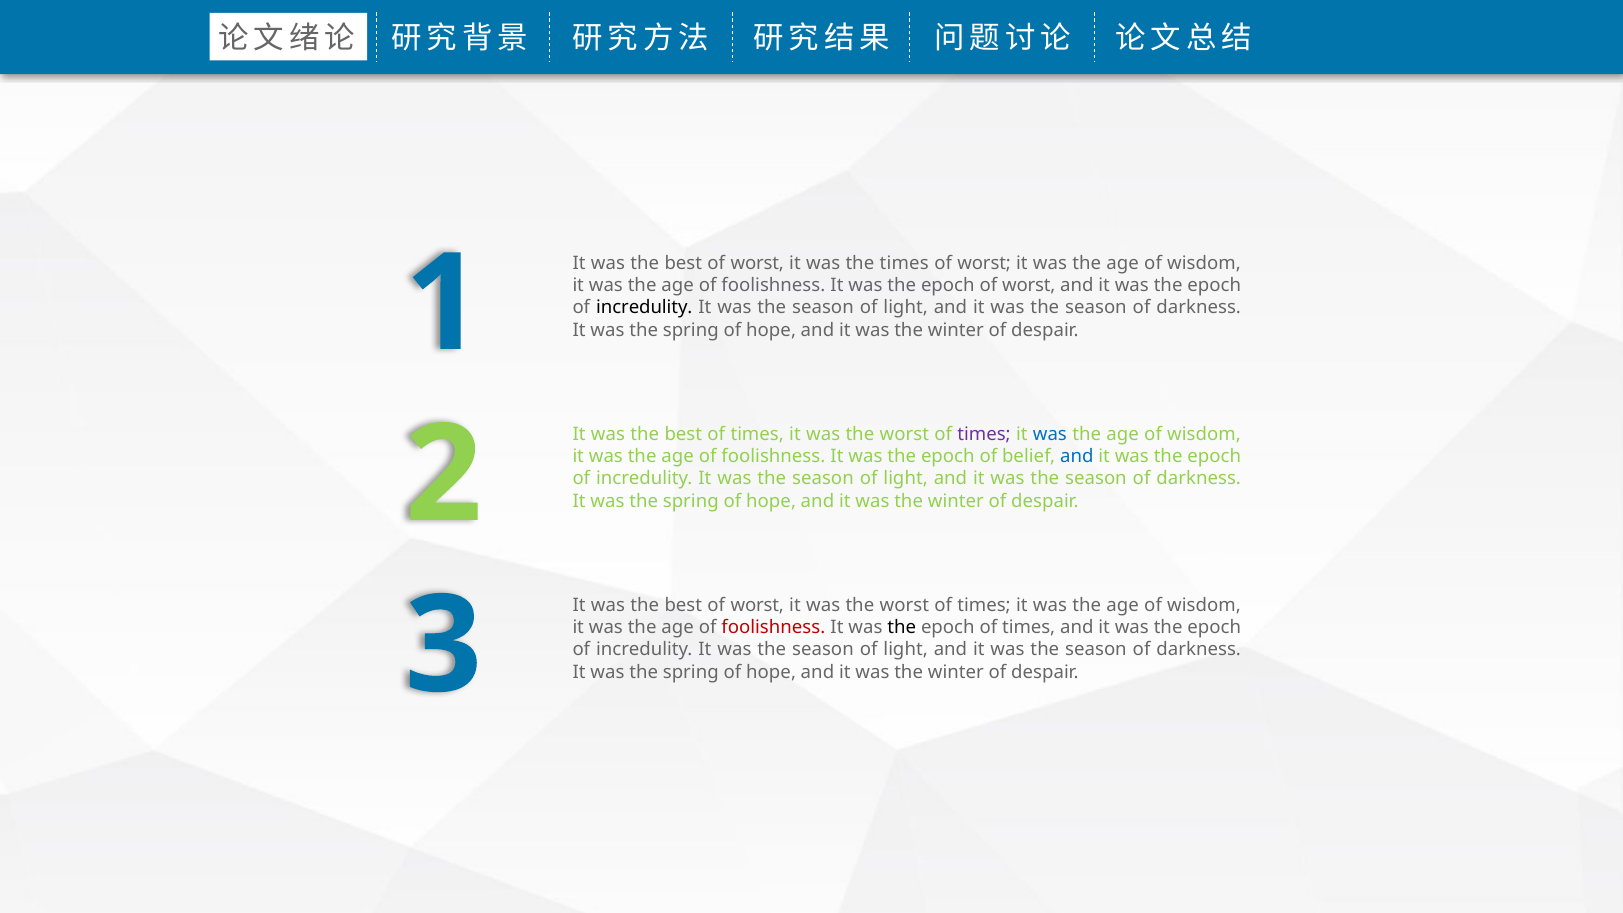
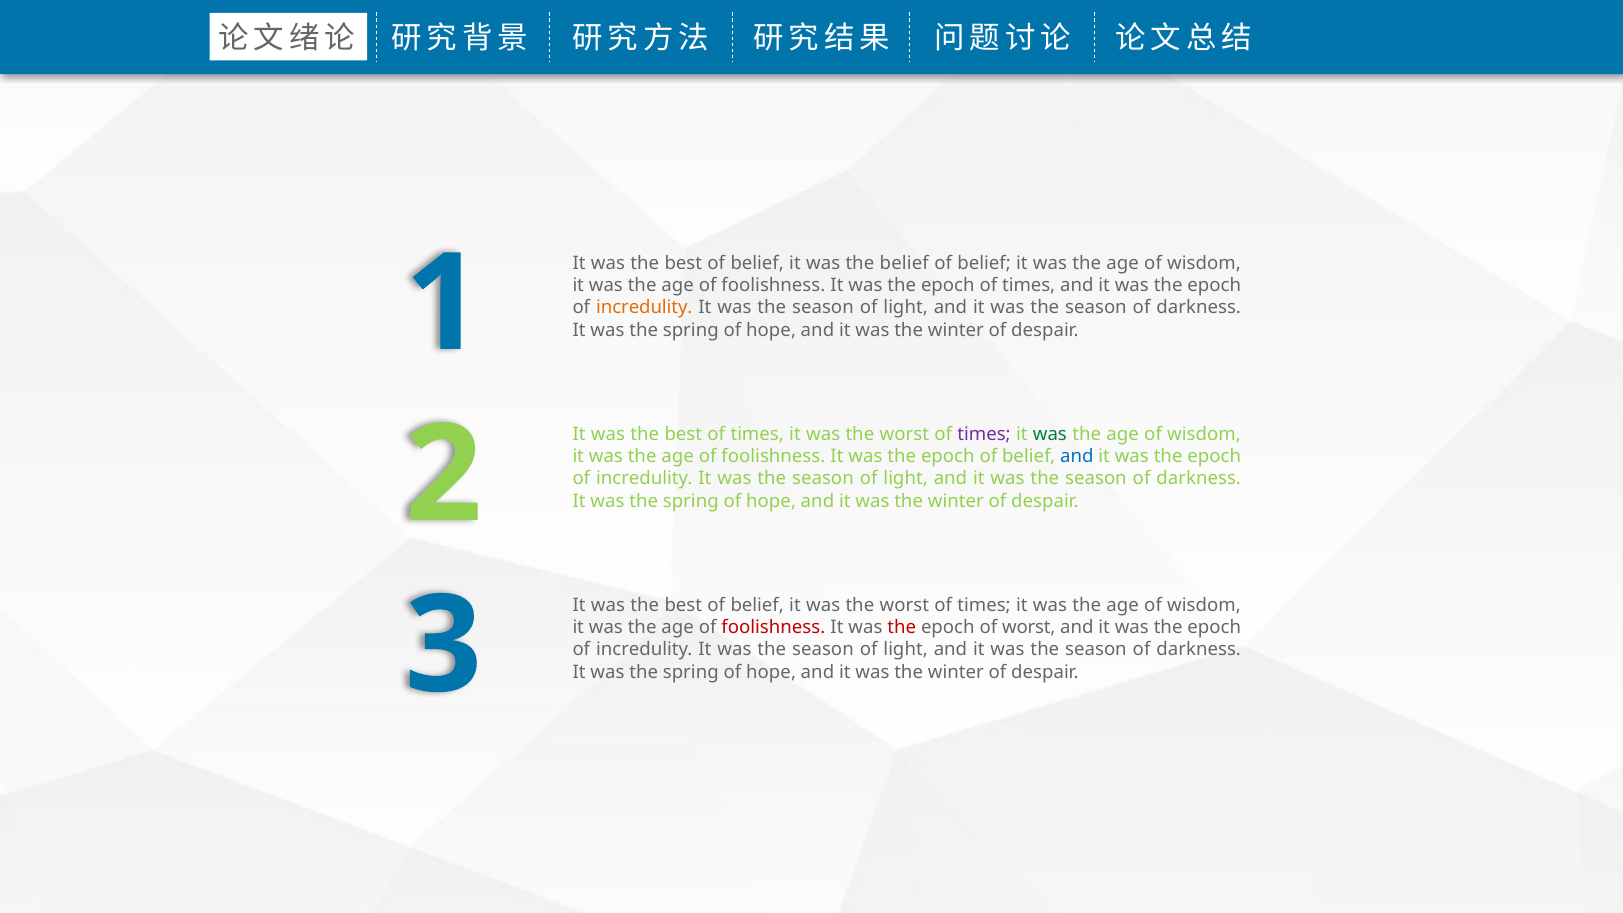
worst: worst -> belief (757, 263)
the times: times -> belief (904, 263)
worst: worst -> belief (984, 263)
epoch of worst: worst -> times (1029, 285)
incredulity colour: black -> orange (644, 308)
was colour: blue -> green (1050, 434)
worst: worst -> belief (757, 605)
the colour: black -> red (902, 627)
epoch of times: times -> worst (1029, 627)
